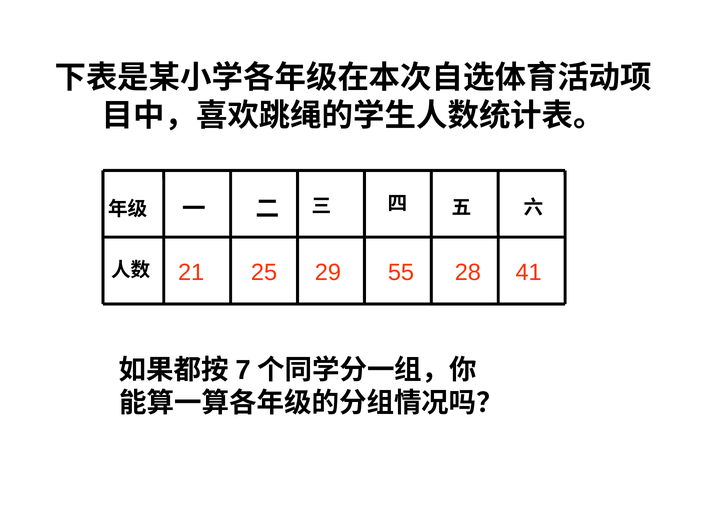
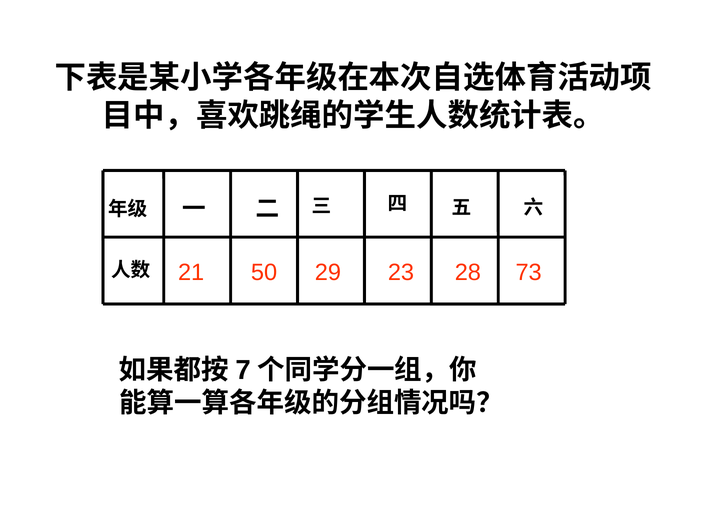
25: 25 -> 50 (264, 272)
55: 55 -> 23 (401, 272)
41: 41 -> 73 (529, 272)
